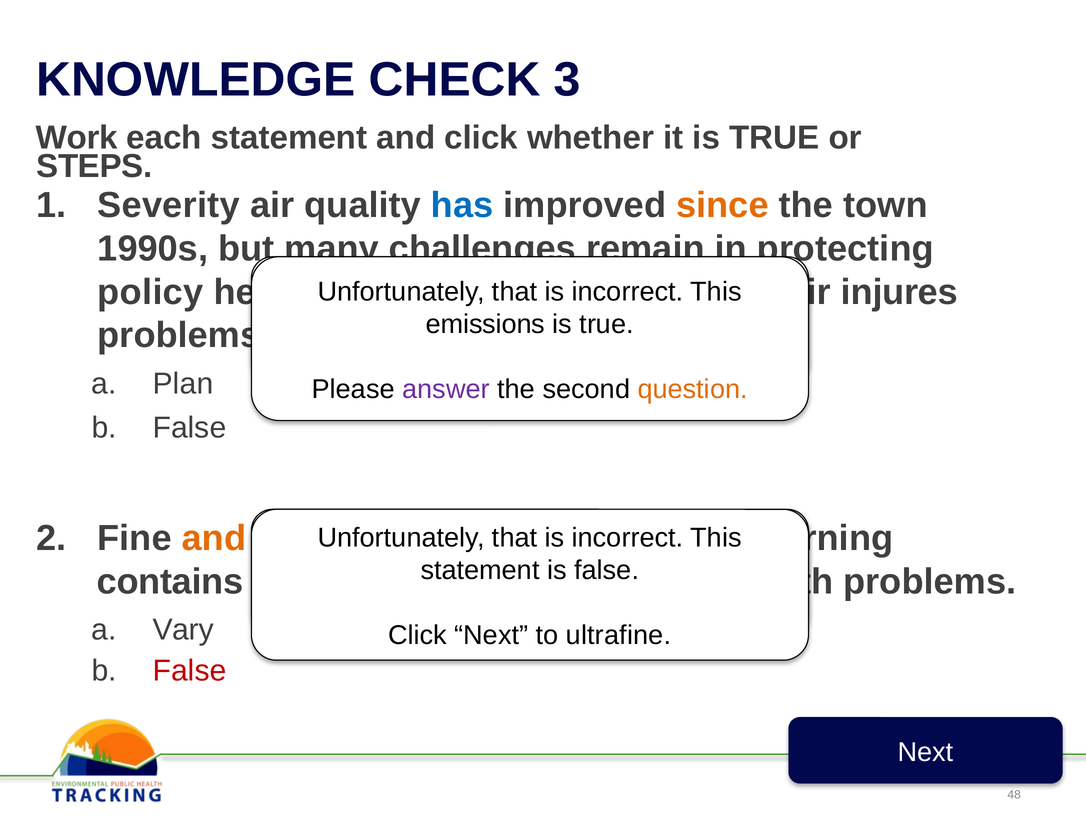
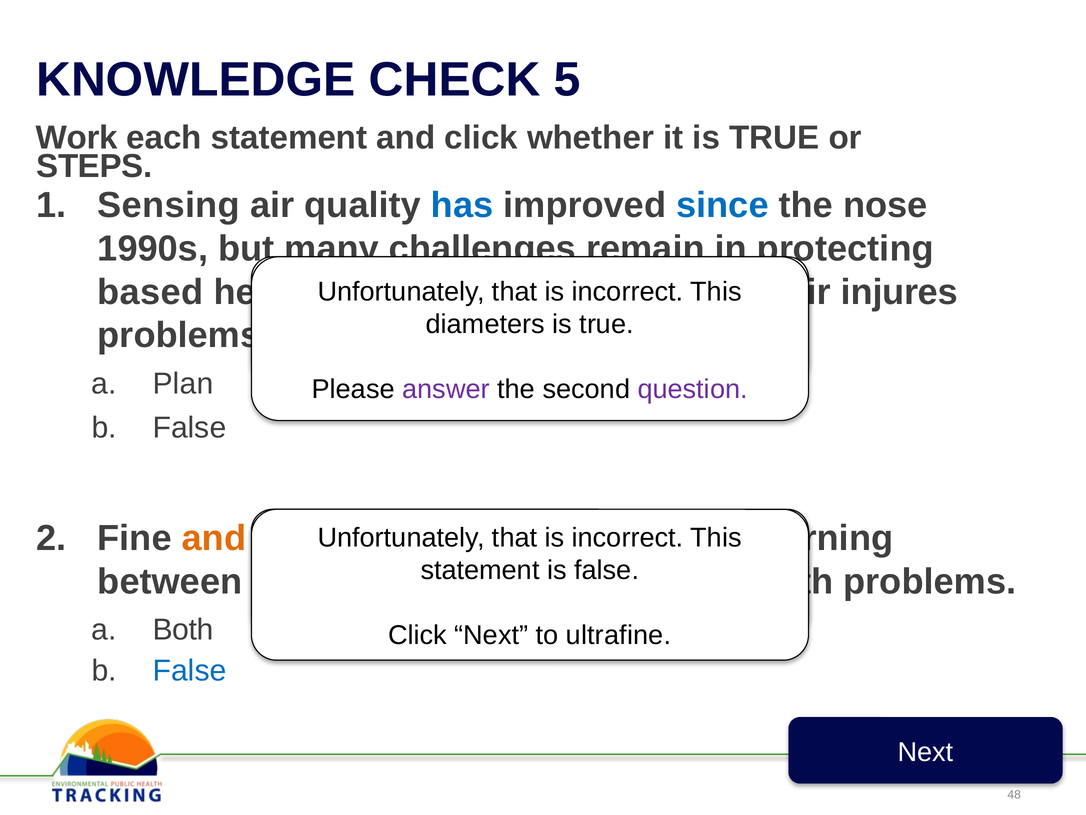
3: 3 -> 5 (567, 80)
Severity: Severity -> Sensing (169, 205)
since colour: orange -> blue (722, 205)
town: town -> nose (885, 205)
policy: policy -> based (150, 292)
emissions: emissions -> diameters (485, 324)
question colour: orange -> purple (693, 389)
contains: contains -> between (170, 581)
Vary: Vary -> Both (183, 629)
False colour: red -> blue (190, 670)
